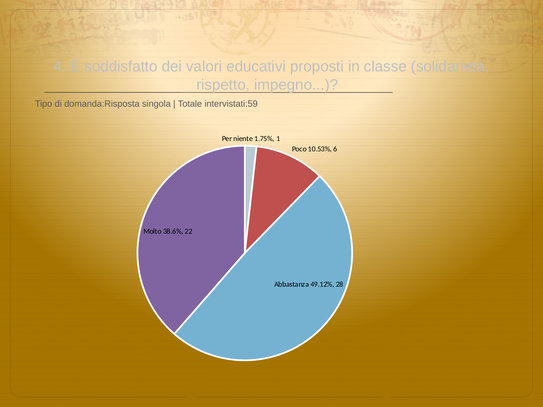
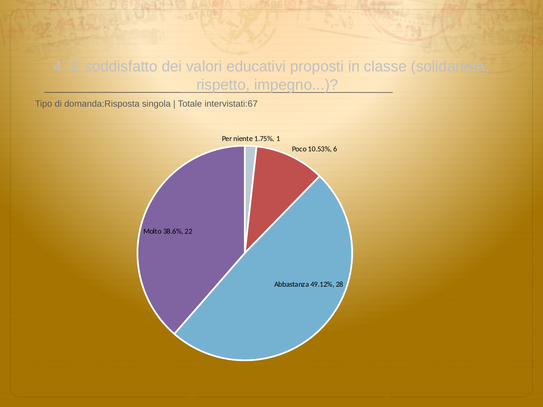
intervistati:59: intervistati:59 -> intervistati:67 (231, 104)
